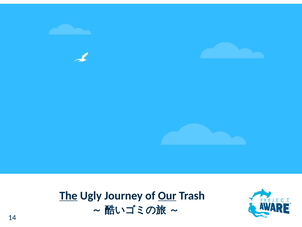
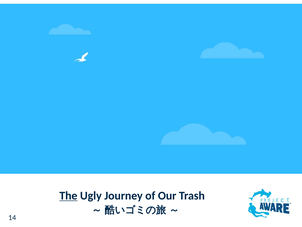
Our underline: present -> none (167, 195)
